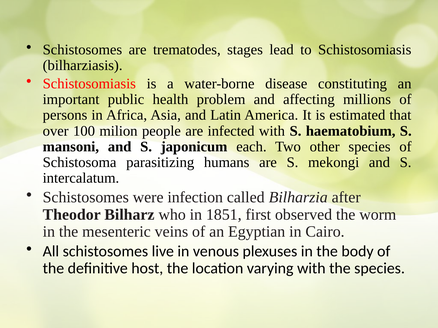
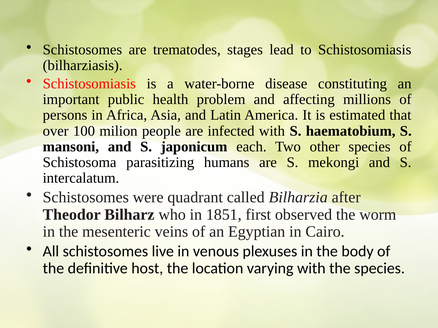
infection: infection -> quadrant (195, 198)
